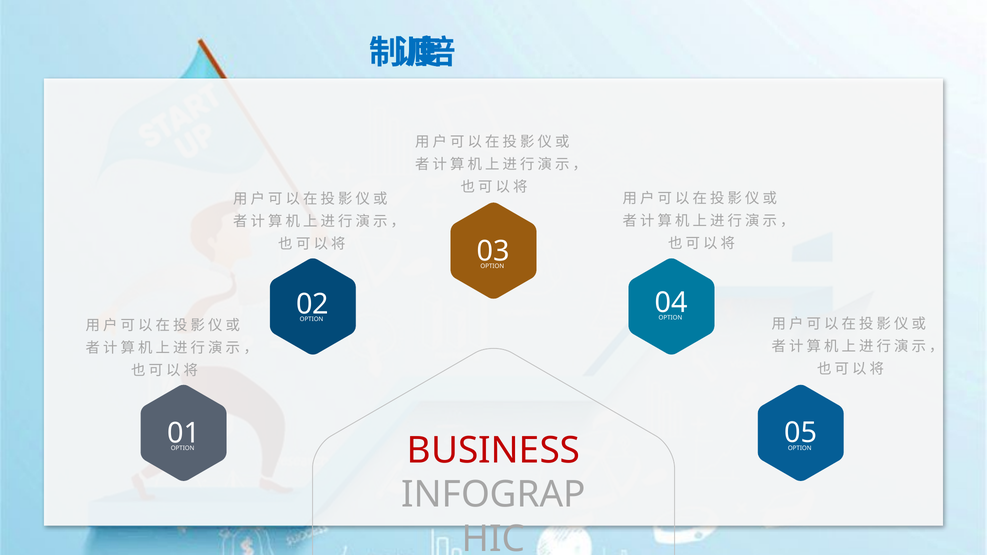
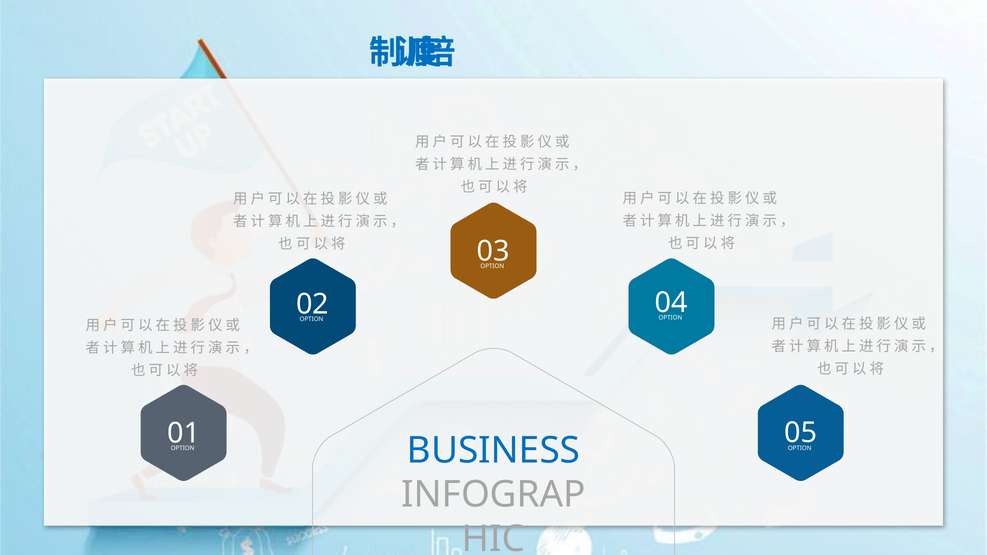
BUSINESS colour: red -> blue (494, 451)
